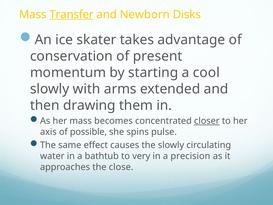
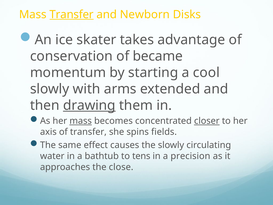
present: present -> became (158, 56)
drawing underline: none -> present (89, 105)
mass underline: none -> present (81, 121)
of possible: possible -> transfer (88, 132)
pulse: pulse -> fields (164, 132)
very: very -> tens (141, 156)
